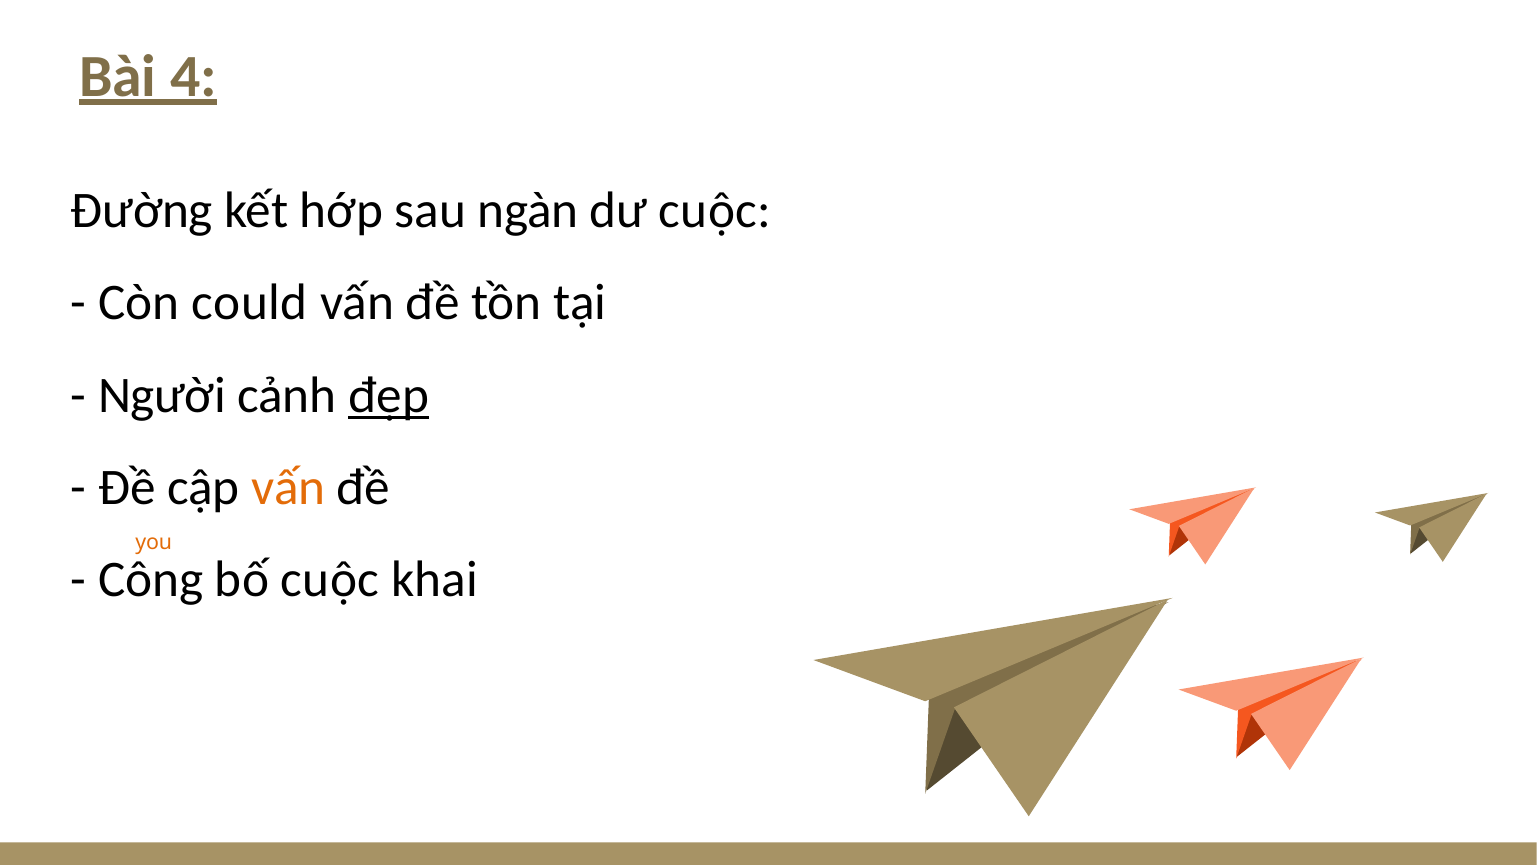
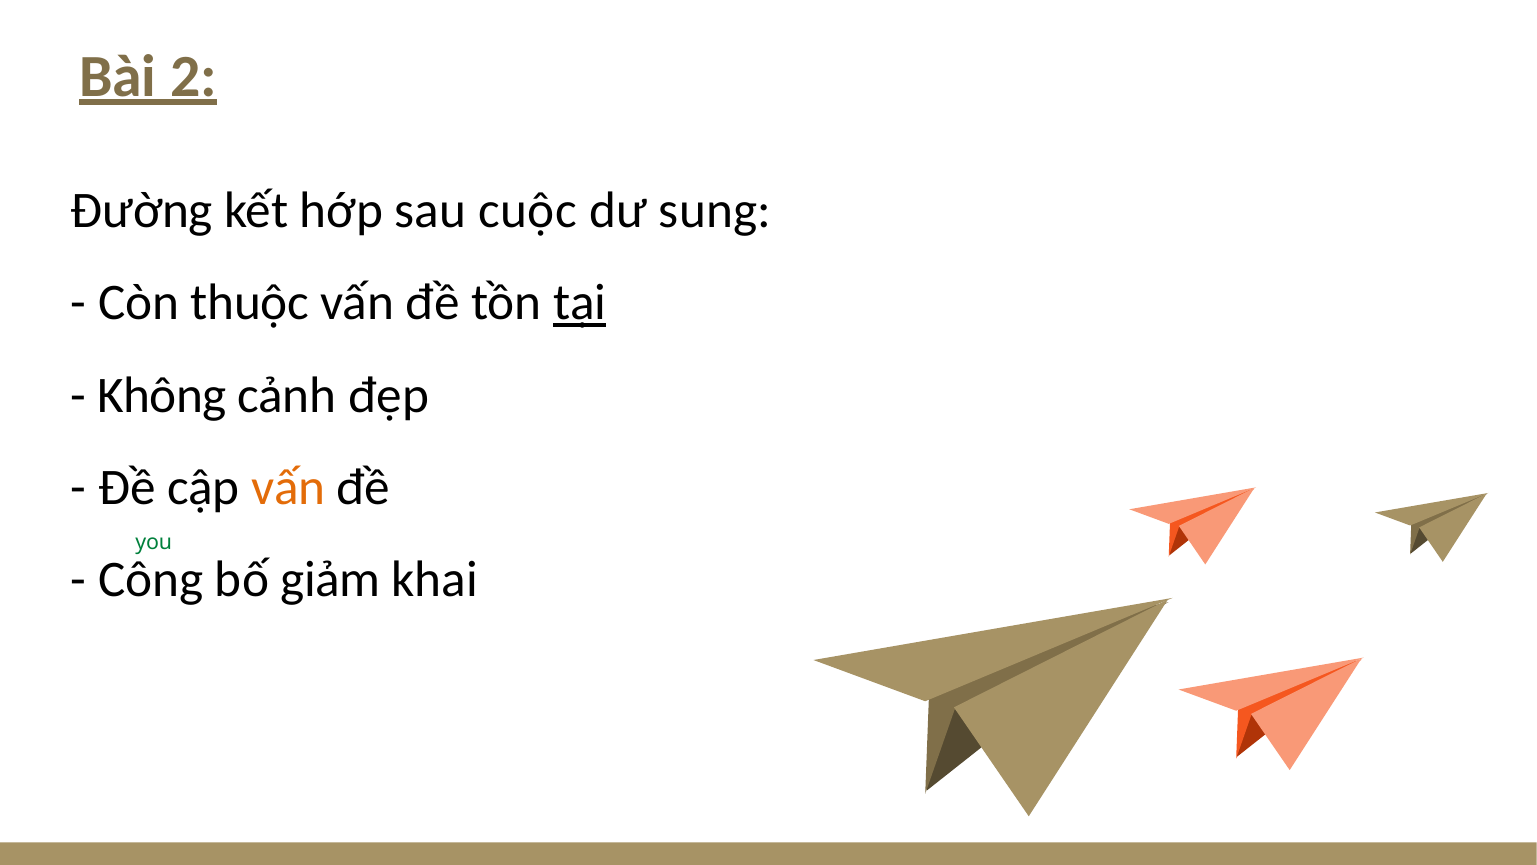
4: 4 -> 2 (193, 76)
ngàn: ngàn -> cuộc (528, 211)
dư cuộc: cuộc -> sung (715, 211)
Còn could: could -> thuộc (250, 303)
tại underline: none -> present (580, 303)
Người: Người -> Không (162, 395)
đẹp underline: present -> none (389, 395)
you colour: orange -> green (154, 543)
cuộc: cuộc -> giảm (330, 579)
